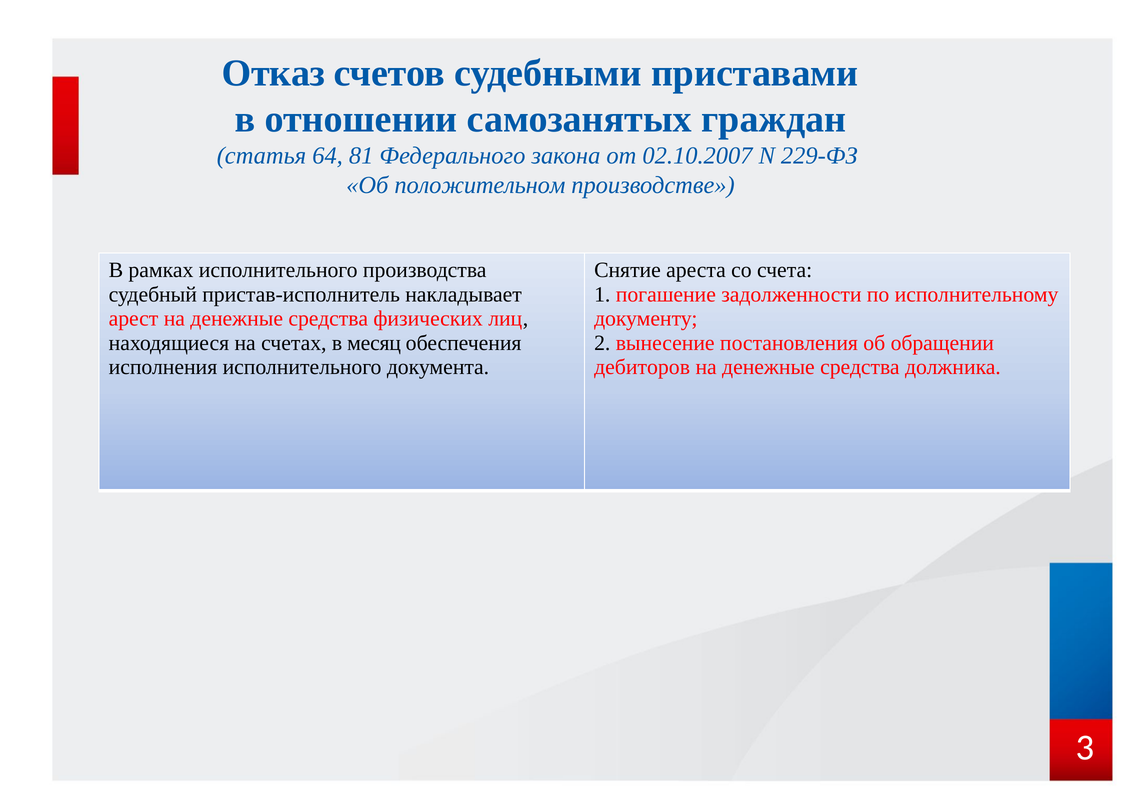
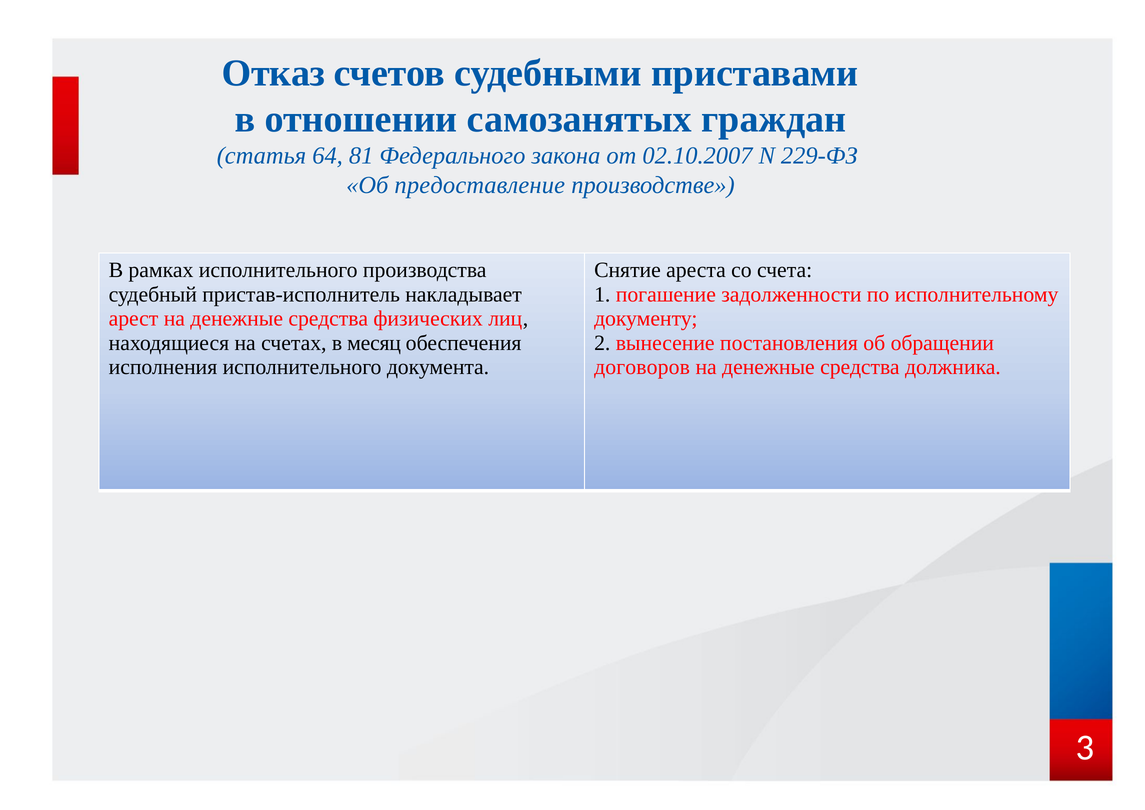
положительном: положительном -> предоставление (480, 185)
дебиторов: дебиторов -> договоров (642, 367)
